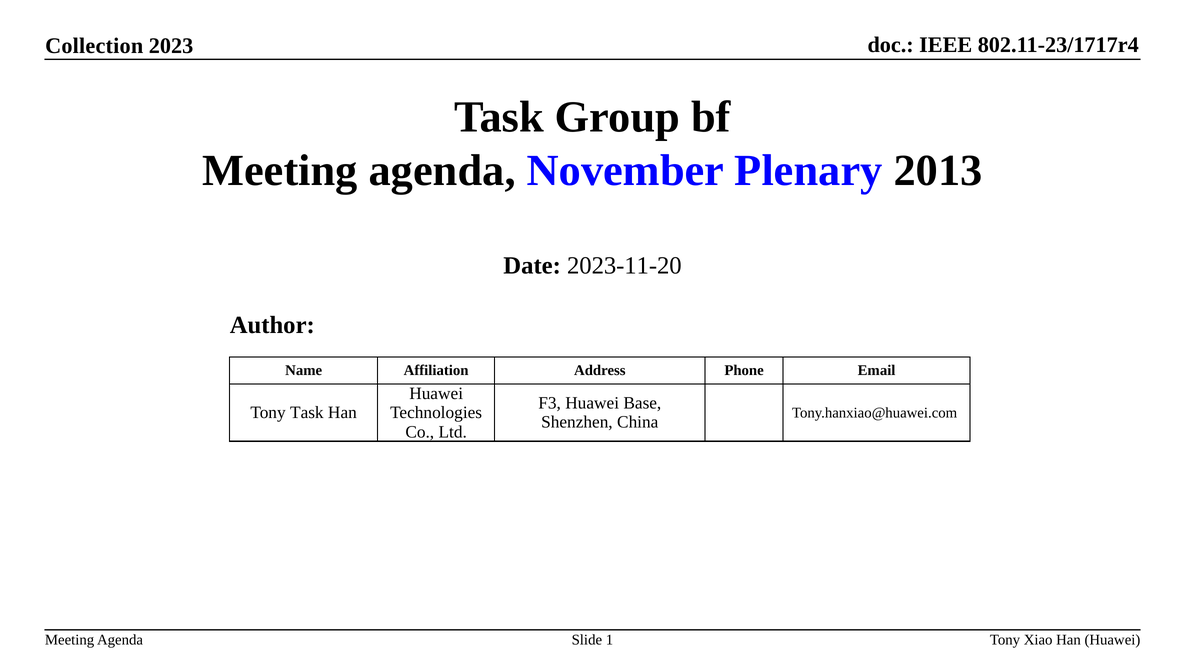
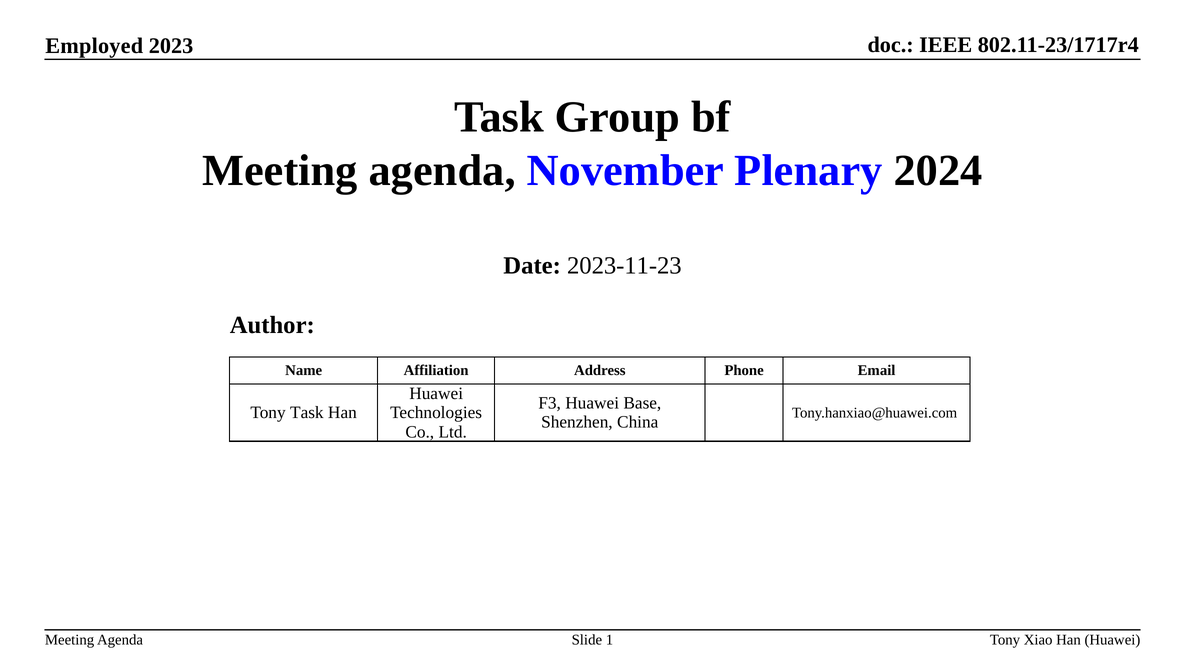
Collection: Collection -> Employed (94, 46)
2013: 2013 -> 2024 (938, 170)
2023-11-20: 2023-11-20 -> 2023-11-23 (624, 265)
